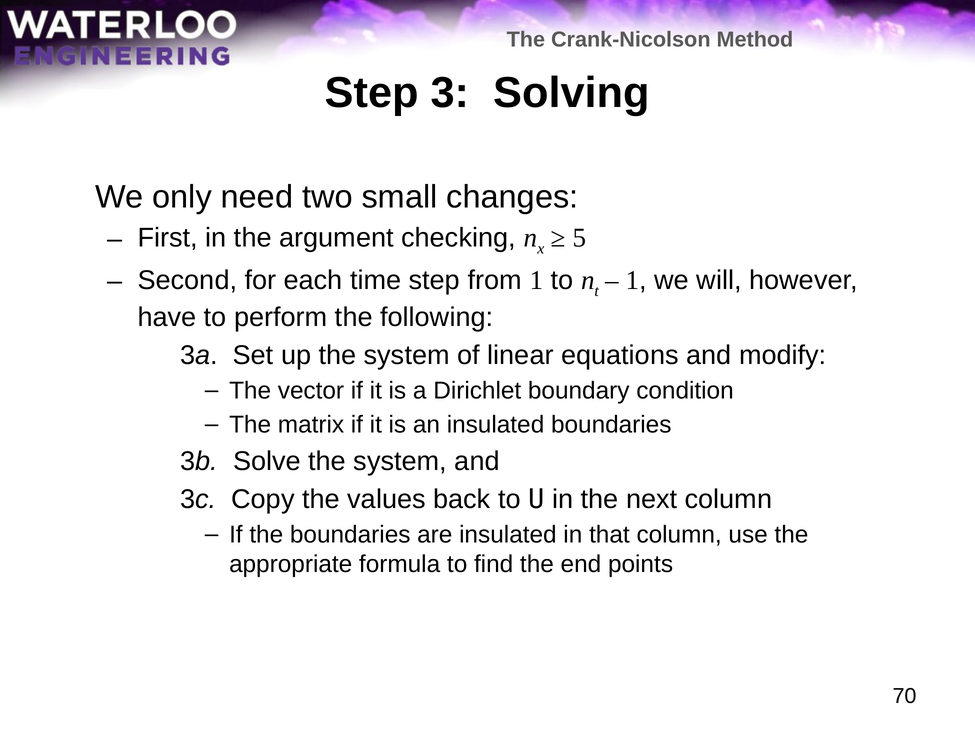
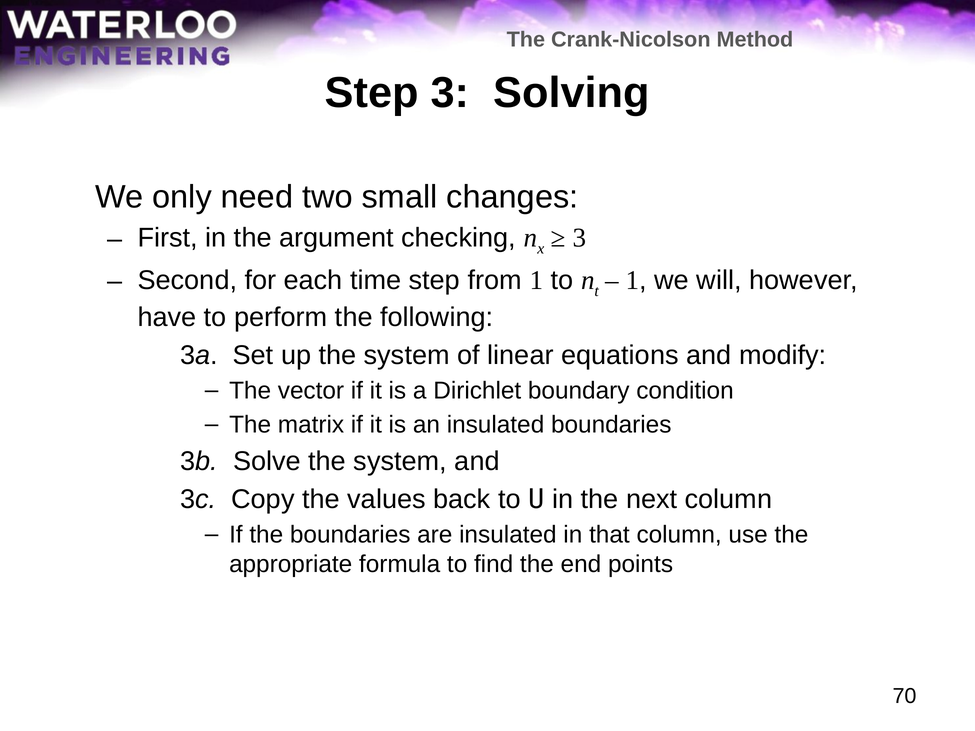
5: 5 -> 3 (579, 238)
